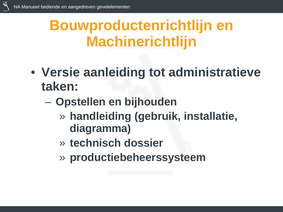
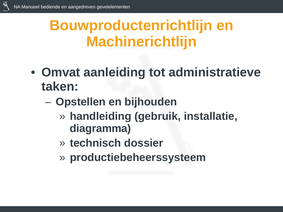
Versie: Versie -> Omvat (61, 72)
